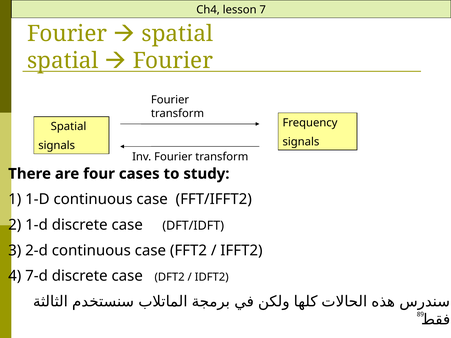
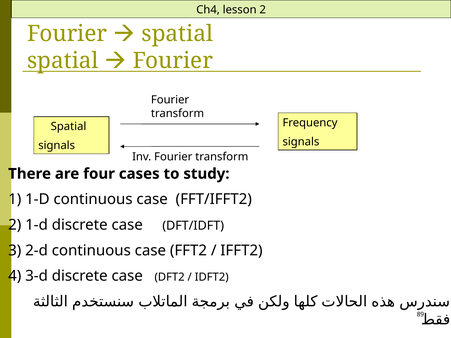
lesson 7: 7 -> 2 (263, 10)
7-d: 7-d -> 3-d (37, 276)
